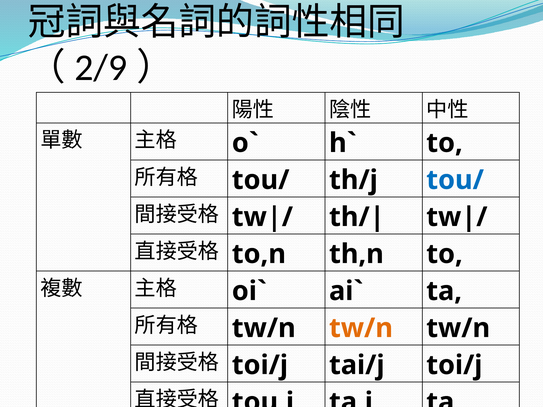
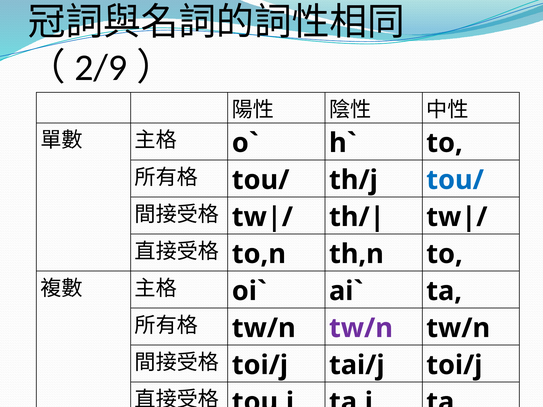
tw/n colour: orange -> purple (361, 328)
